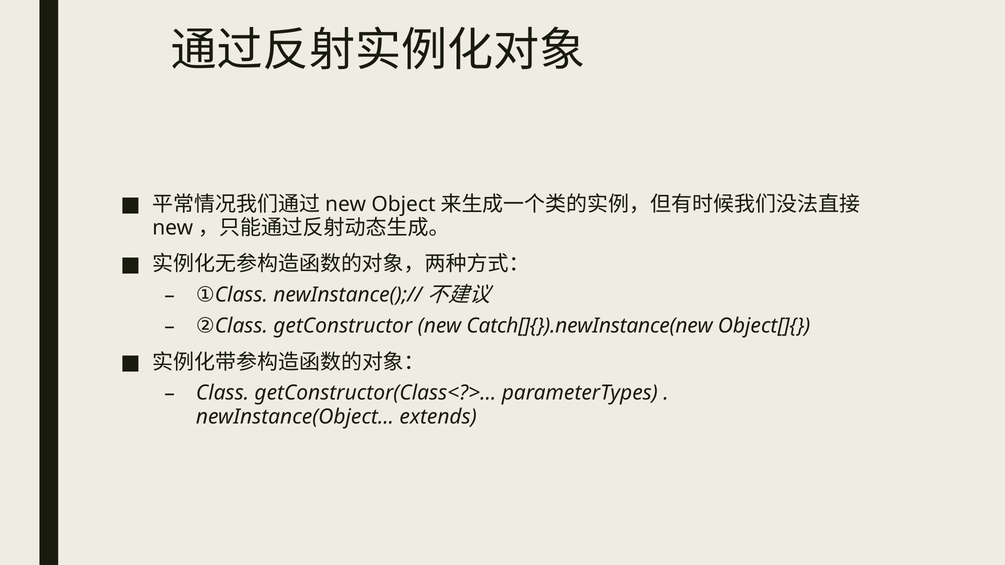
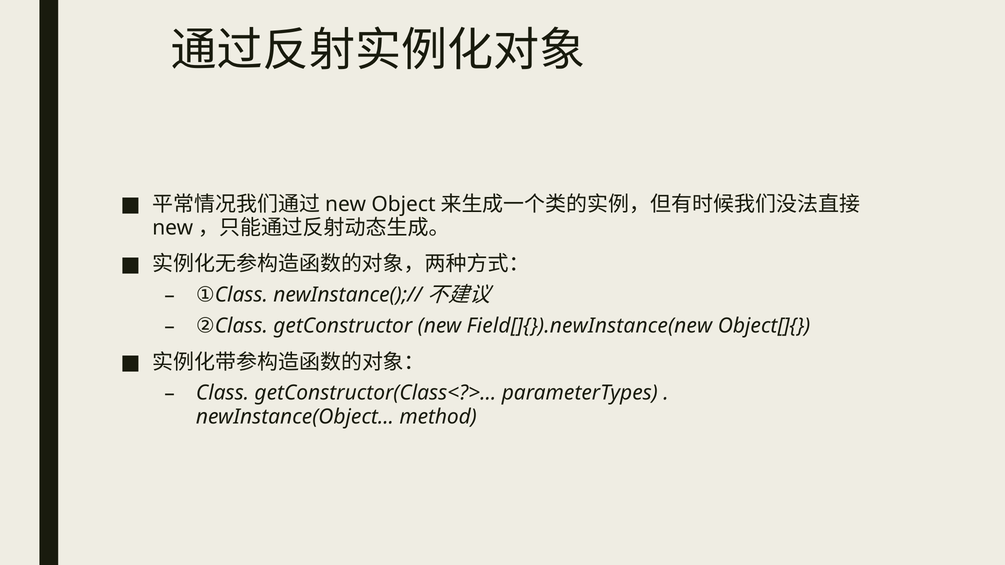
Catch[]{}).newInstance(new: Catch[]{}).newInstance(new -> Field[]{}).newInstance(new (589, 326)
extends: extends -> method (438, 417)
